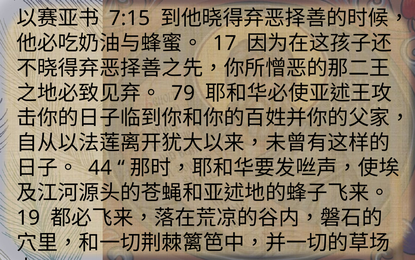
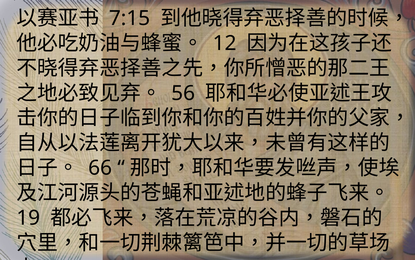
17: 17 -> 12 (225, 43)
79: 79 -> 56 (183, 93)
44: 44 -> 66 (100, 168)
